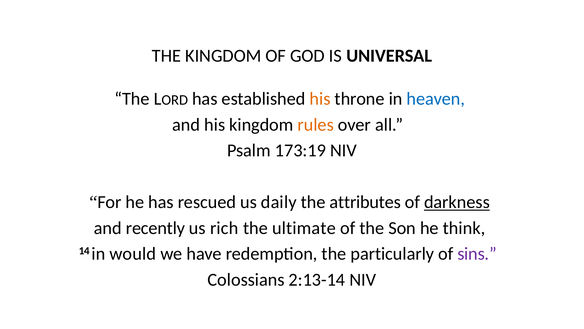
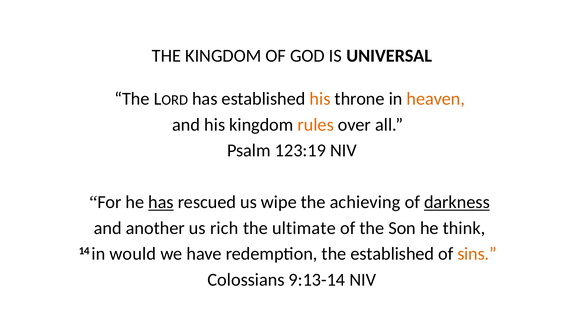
heaven colour: blue -> orange (436, 99)
173:19: 173:19 -> 123:19 (300, 150)
has underline: none -> present (161, 202)
daily: daily -> wipe (279, 202)
attributes: attributes -> achieving (365, 202)
recently: recently -> another (155, 228)
the particularly: particularly -> established (392, 254)
sins colour: purple -> orange (477, 254)
2:13-14: 2:13-14 -> 9:13-14 (317, 279)
